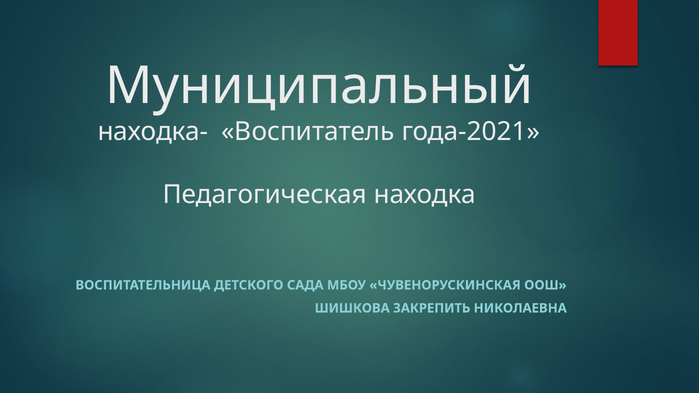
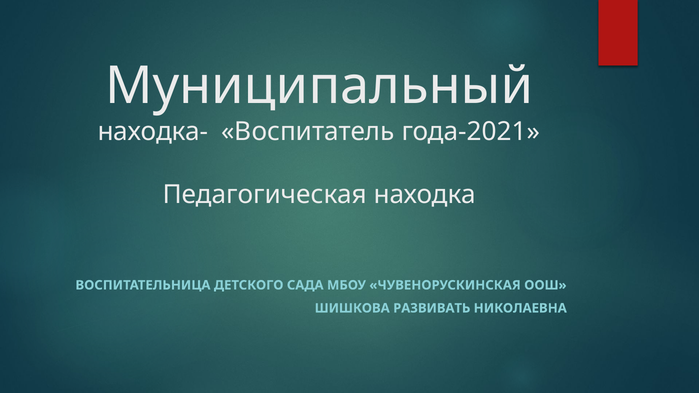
ЗАКРЕПИТЬ: ЗАКРЕПИТЬ -> РАЗВИВАТЬ (432, 308)
